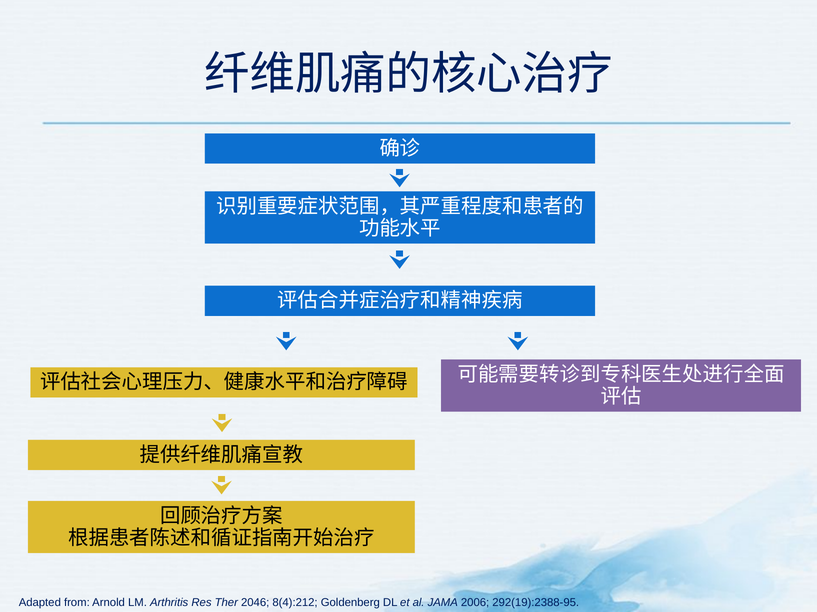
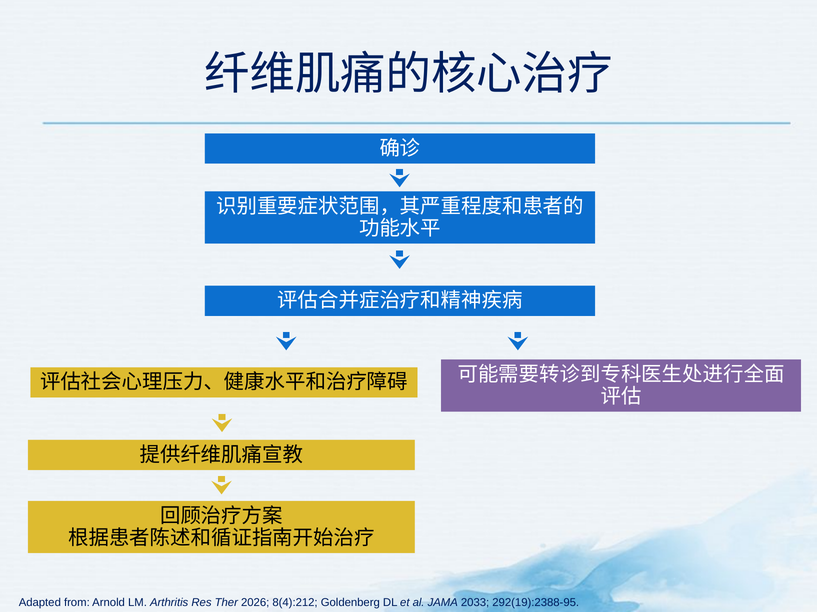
2046: 2046 -> 2026 (255, 603)
2006: 2006 -> 2033 (475, 603)
